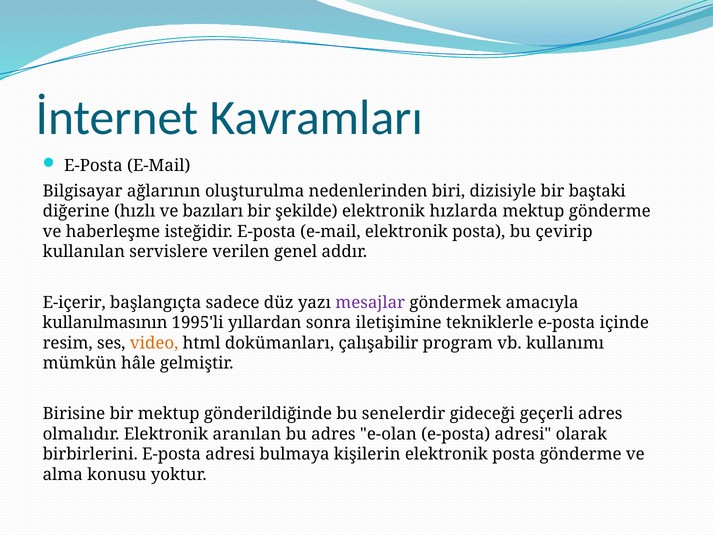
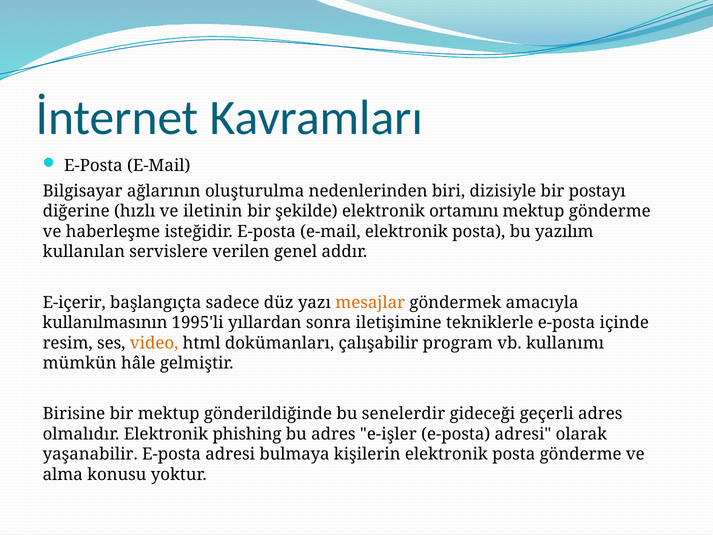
baştaki: baştaki -> postayı (597, 191)
bazıları: bazıları -> iletinin (213, 211)
hızlarda: hızlarda -> ortamını (464, 211)
çevirip: çevirip -> yazılım (564, 231)
mesajlar colour: purple -> orange (370, 302)
aranılan: aranılan -> phishing (247, 434)
e-olan: e-olan -> e-işler (388, 434)
birbirlerini: birbirlerini -> yaşanabilir (90, 454)
